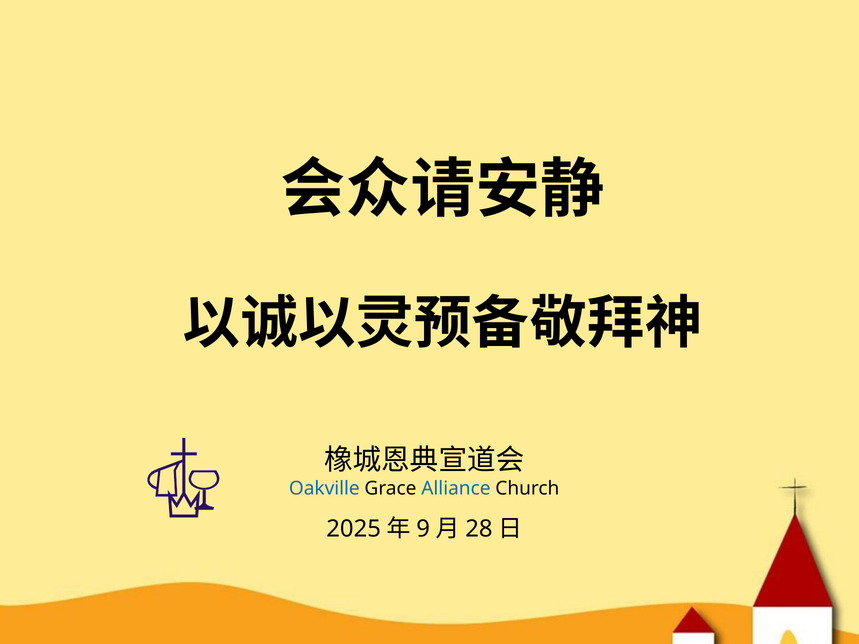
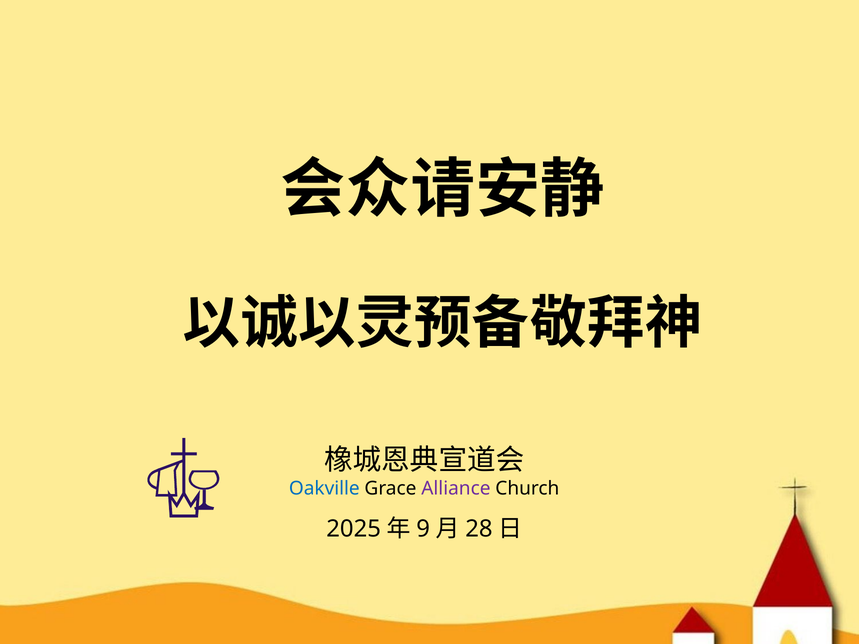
Alliance colour: blue -> purple (456, 488)
